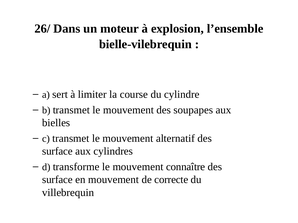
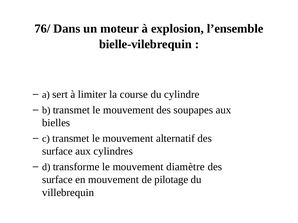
26/: 26/ -> 76/ (42, 29)
connaître: connaître -> diamètre (185, 167)
correcte: correcte -> pilotage (171, 180)
